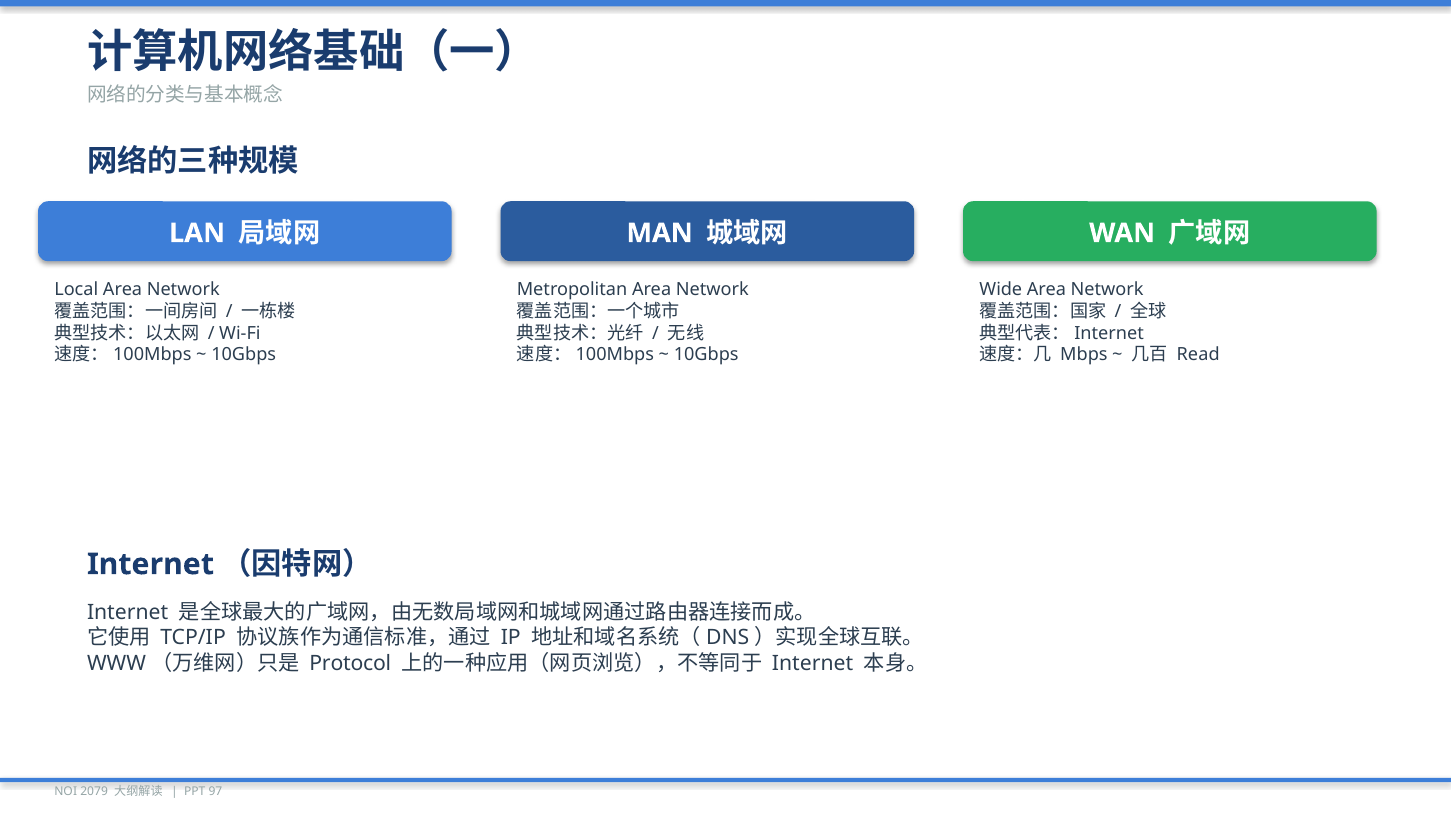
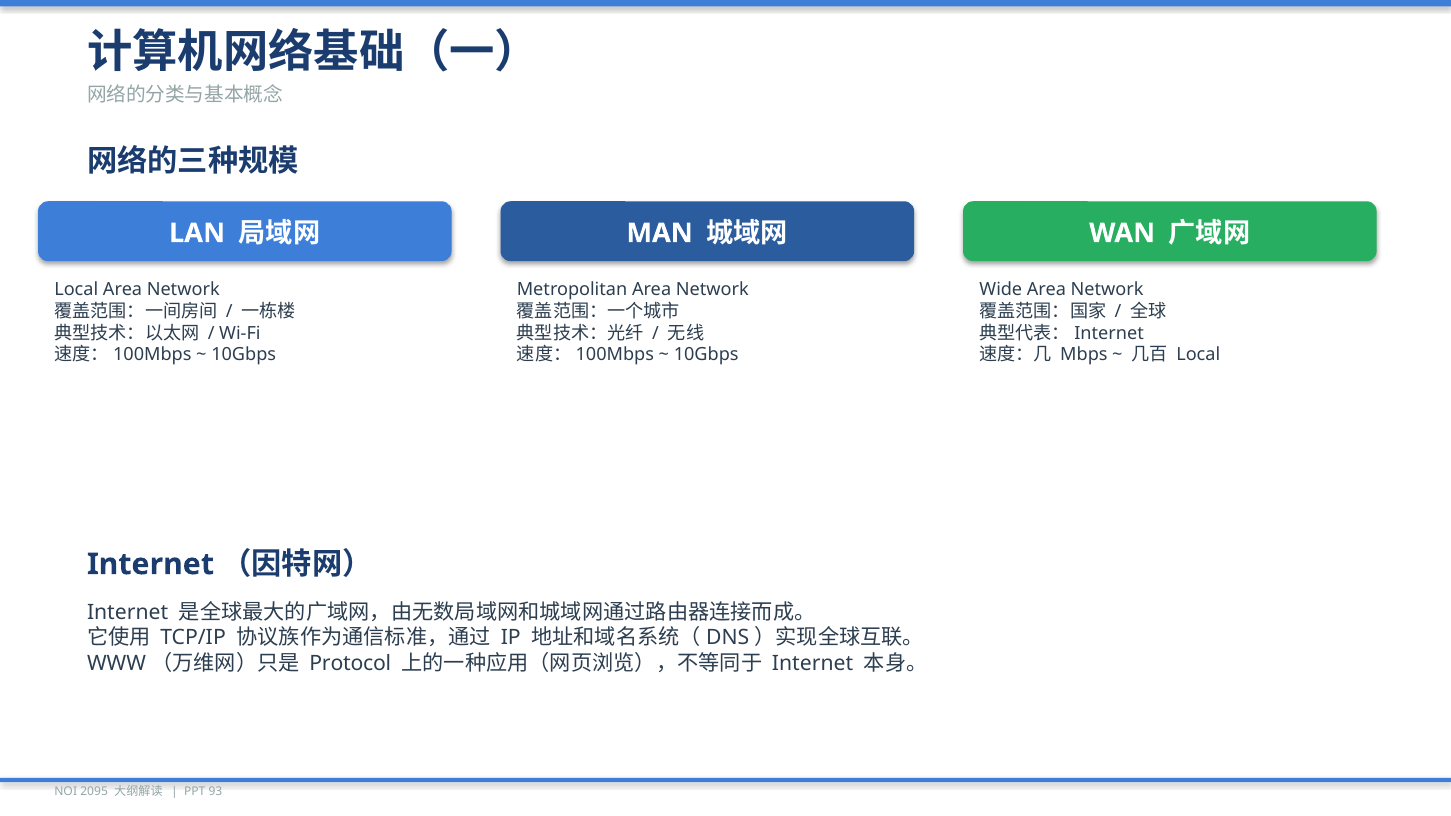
Read: Read -> Local (1198, 355)
2079: 2079 -> 2095 (94, 792)
97: 97 -> 93 (215, 792)
